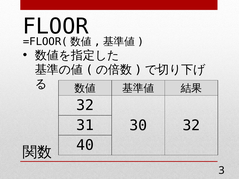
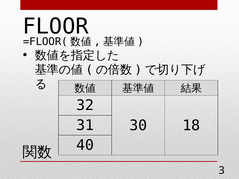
30 32: 32 -> 18 (191, 126)
